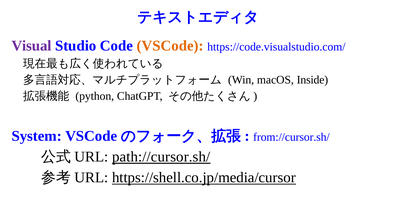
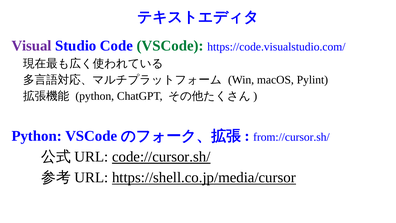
VSCode colour: orange -> green (170, 46)
Inside: Inside -> Pylint (312, 80)
System: System -> Python (37, 136)
path://cursor.sh/: path://cursor.sh/ -> code://cursor.sh/ (161, 157)
